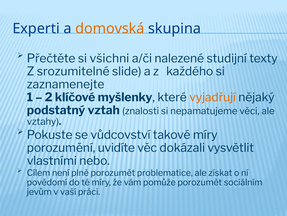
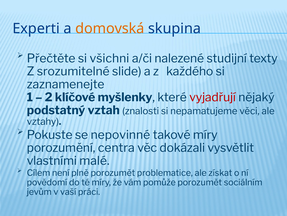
vyjadřují colour: orange -> red (213, 97)
vůdcovství: vůdcovství -> nepovinné (120, 134)
uvidíte: uvidíte -> centra (116, 147)
nebo: nebo -> malé (94, 160)
